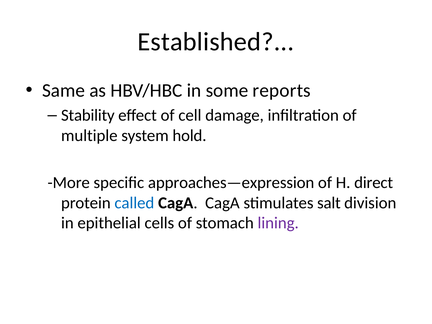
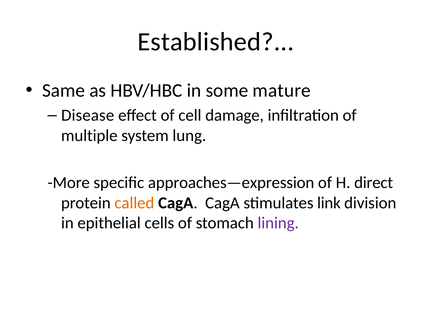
reports: reports -> mature (282, 91)
Stability: Stability -> Disease (88, 115)
hold: hold -> lung (189, 136)
called colour: blue -> orange (134, 203)
salt: salt -> link (329, 203)
